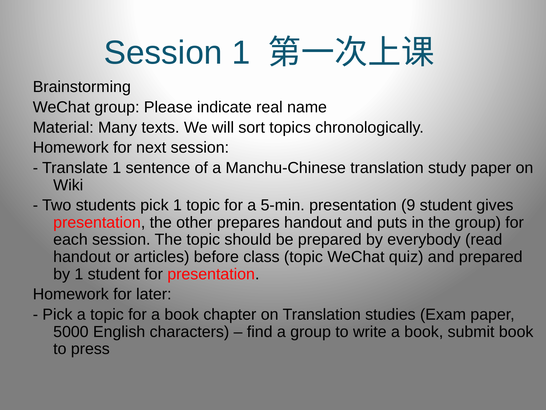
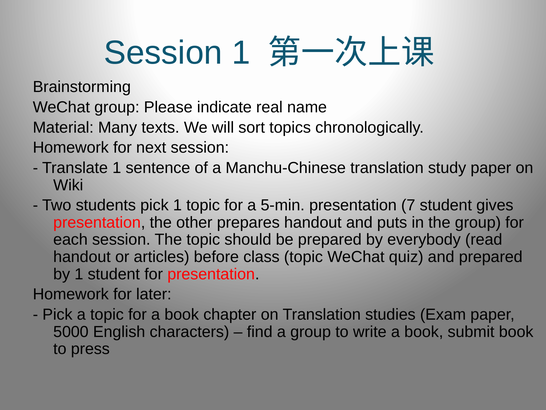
9: 9 -> 7 (408, 205)
